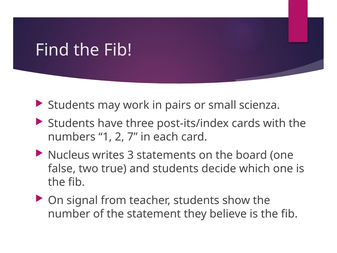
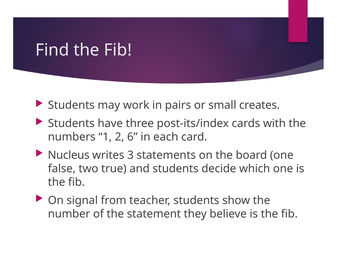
scienza: scienza -> creates (259, 105)
7: 7 -> 6 (132, 137)
